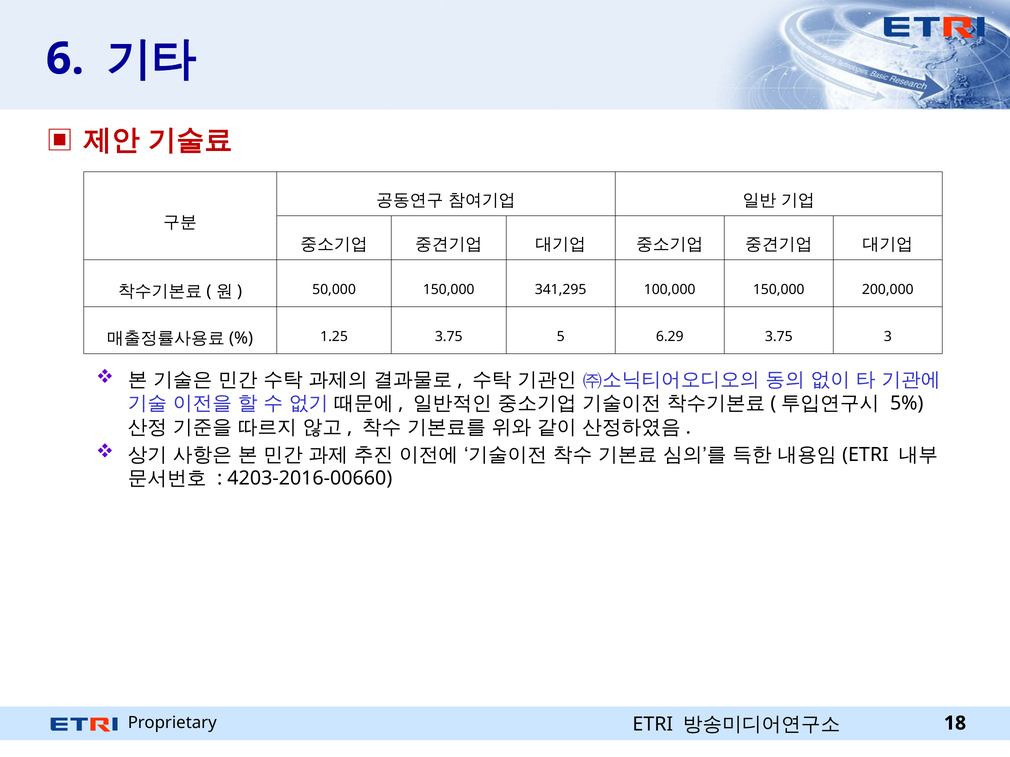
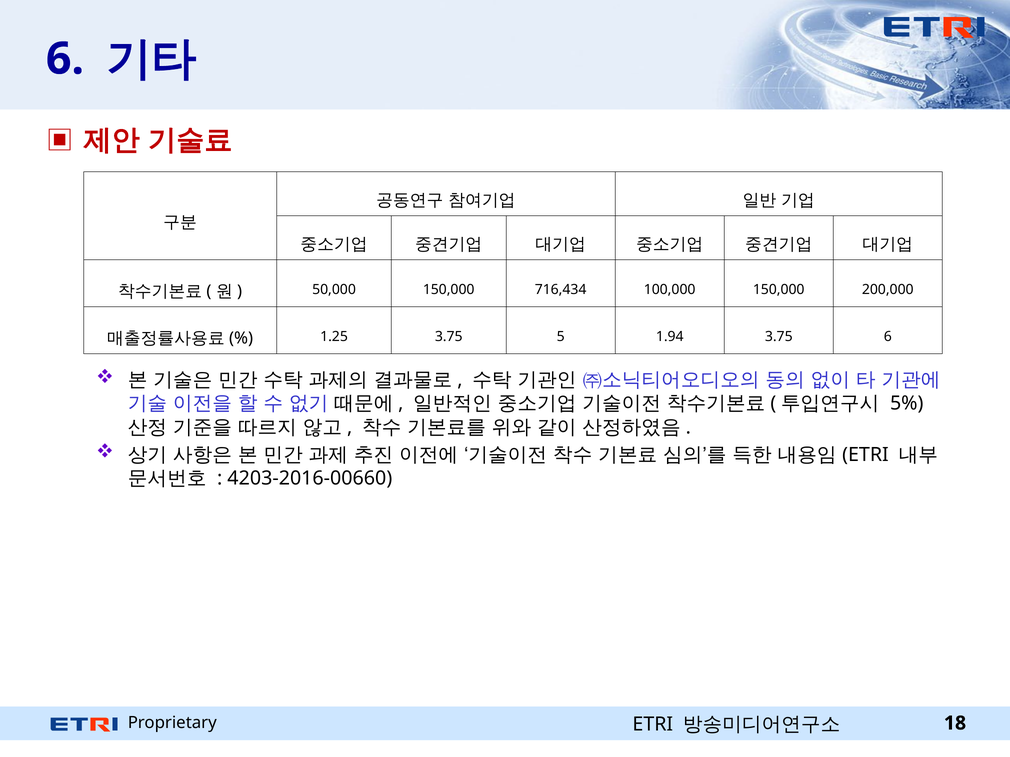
341,295: 341,295 -> 716,434 (561, 290)
6.29: 6.29 -> 1.94 (670, 337)
3.75 3: 3 -> 6 (888, 337)
